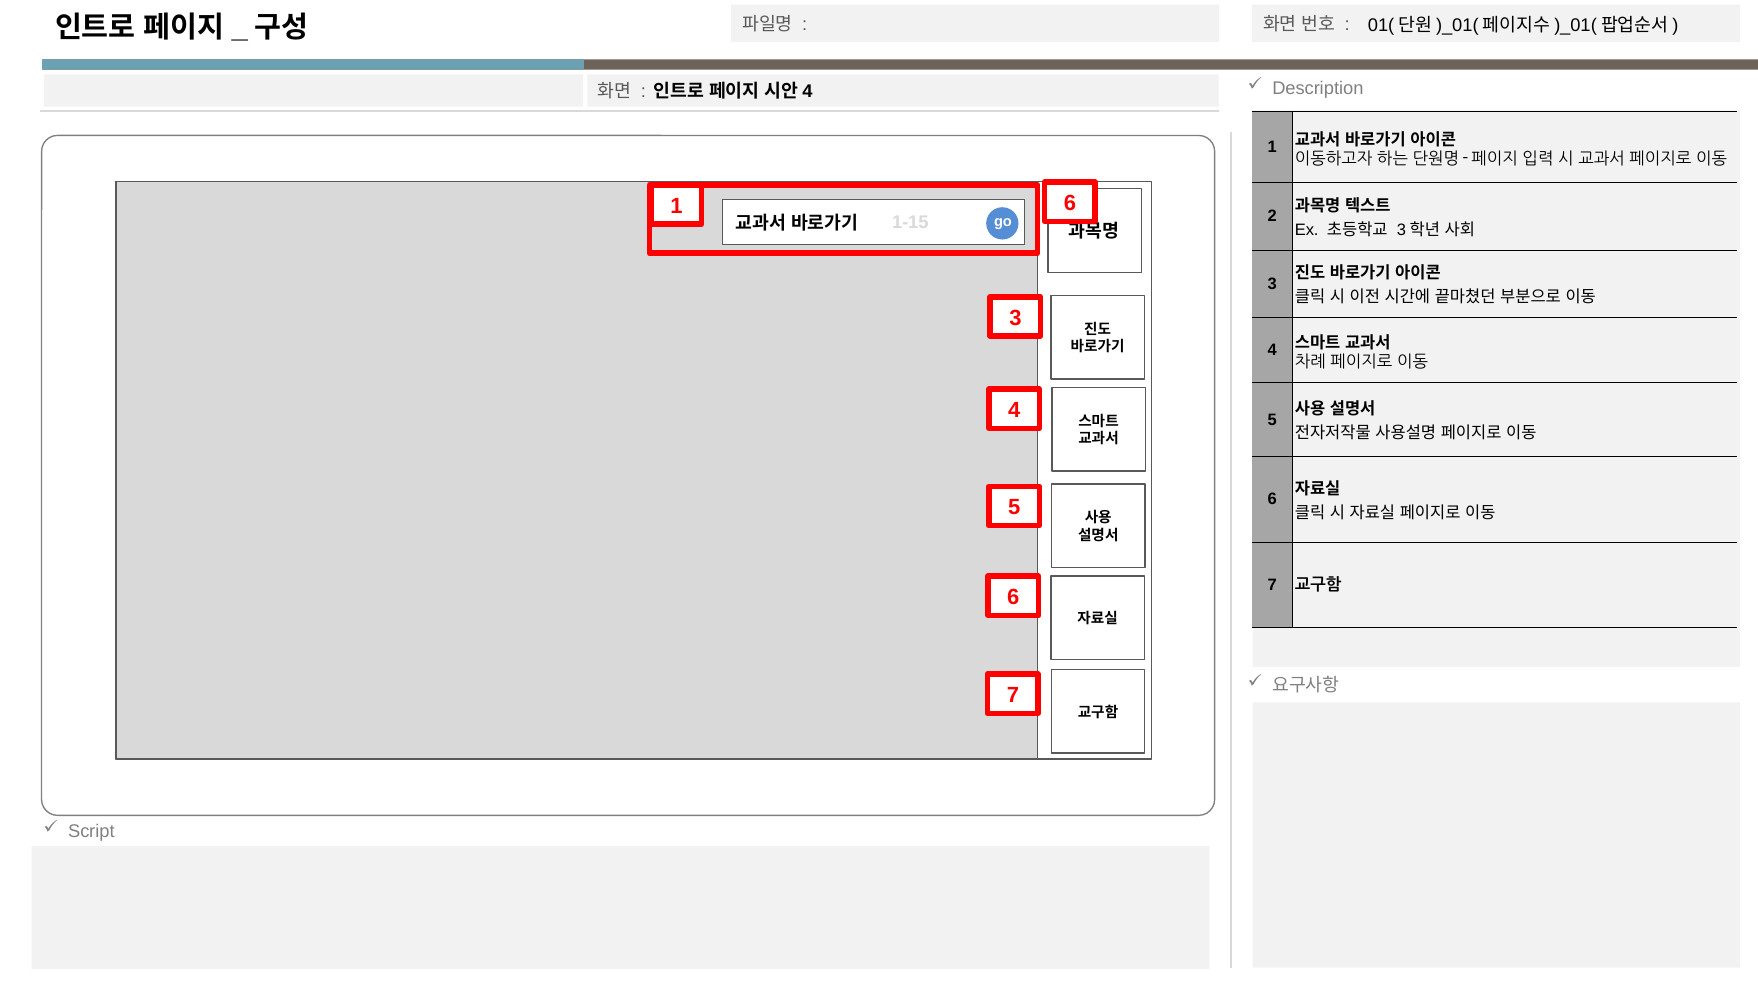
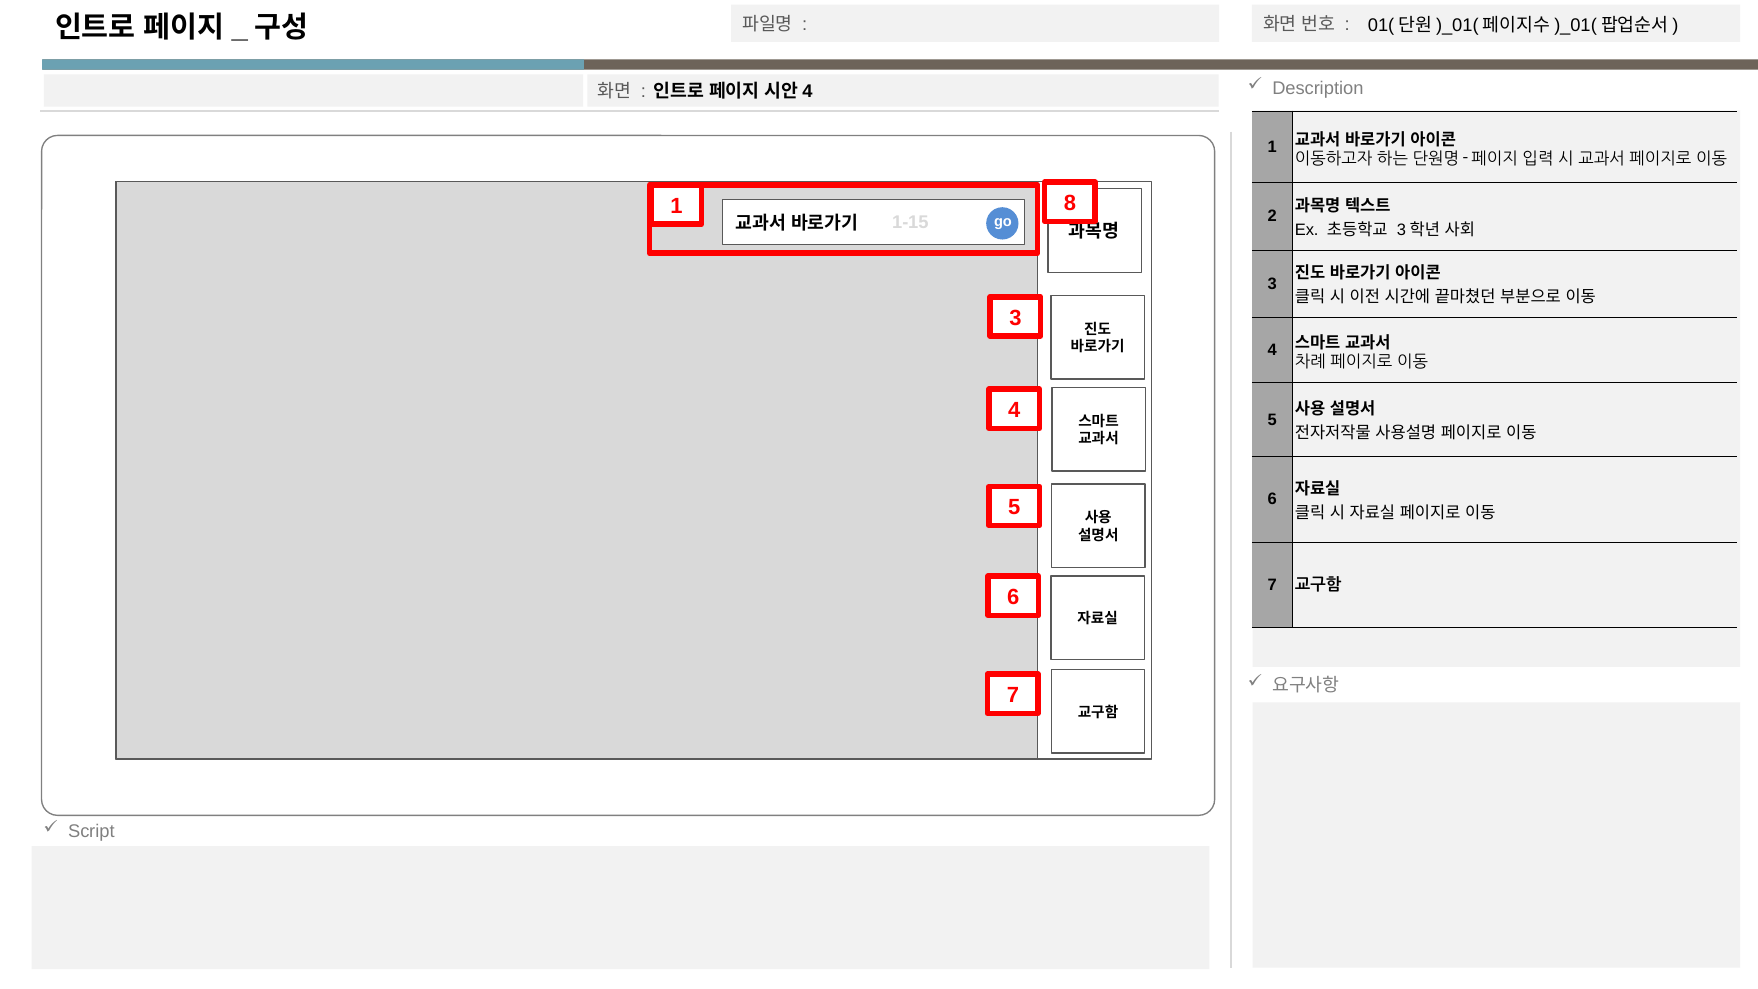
1 6: 6 -> 8 (1070, 203)
